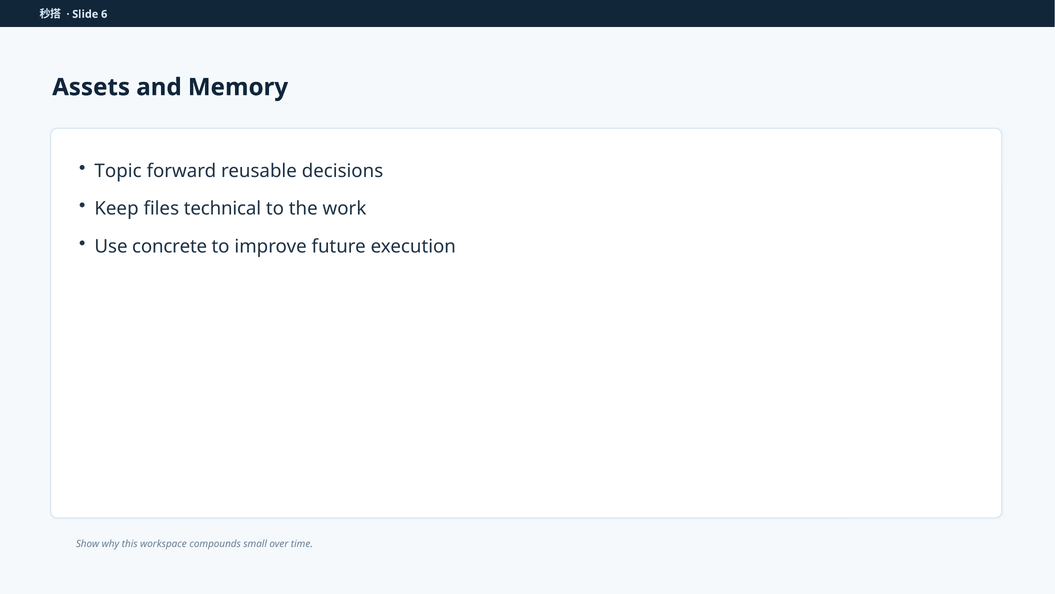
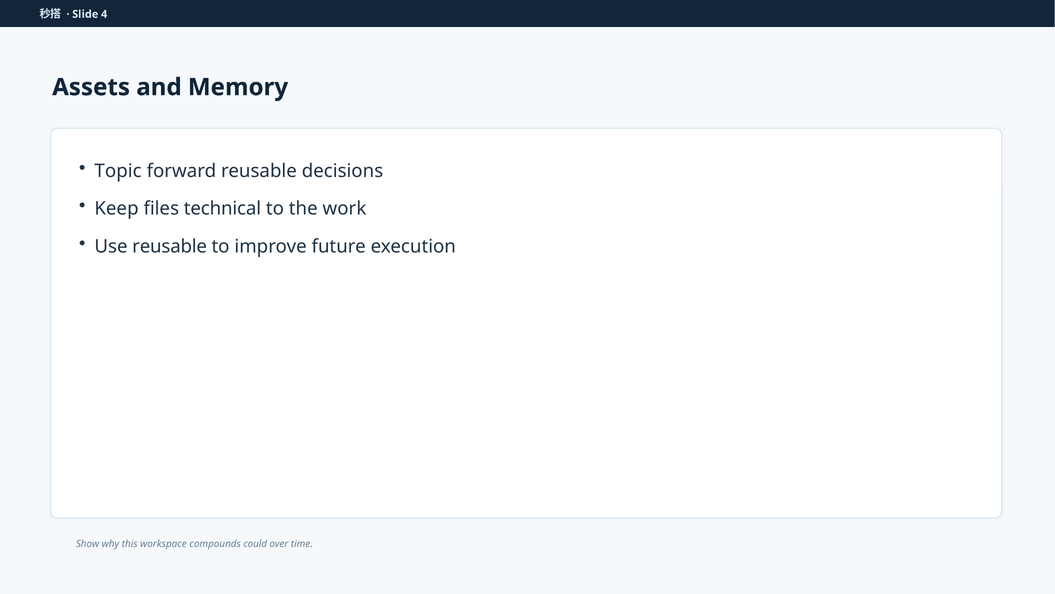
6: 6 -> 4 (104, 14)
Use concrete: concrete -> reusable (170, 246)
small: small -> could (255, 543)
